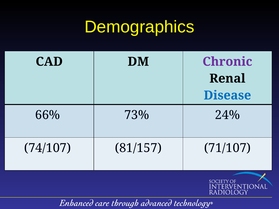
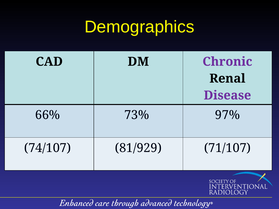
Disease colour: blue -> purple (227, 95)
24%: 24% -> 97% (227, 115)
81/157: 81/157 -> 81/929 (138, 148)
